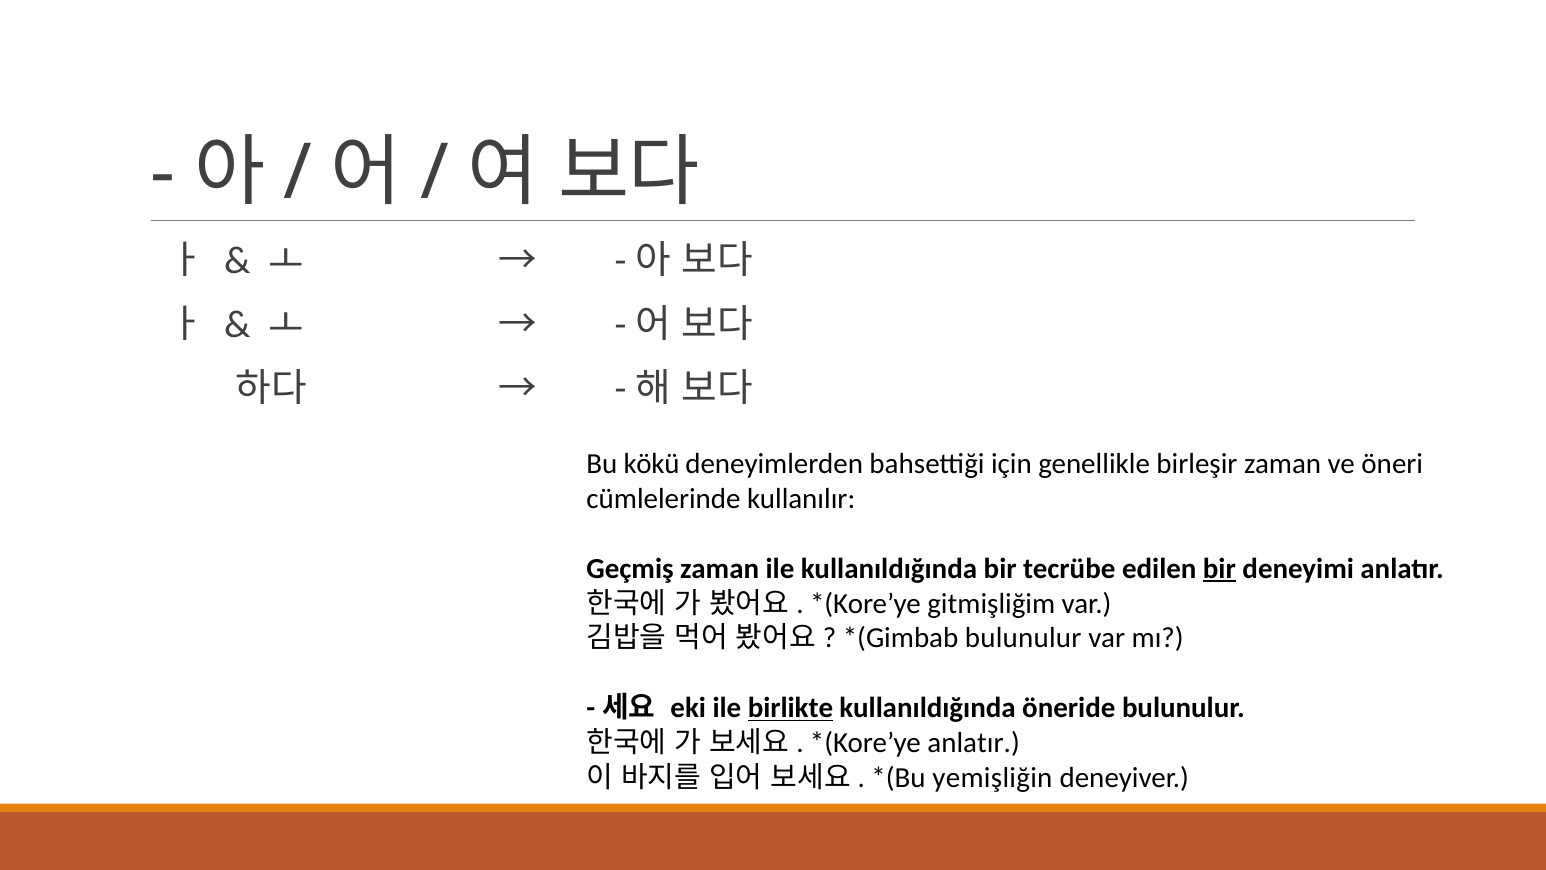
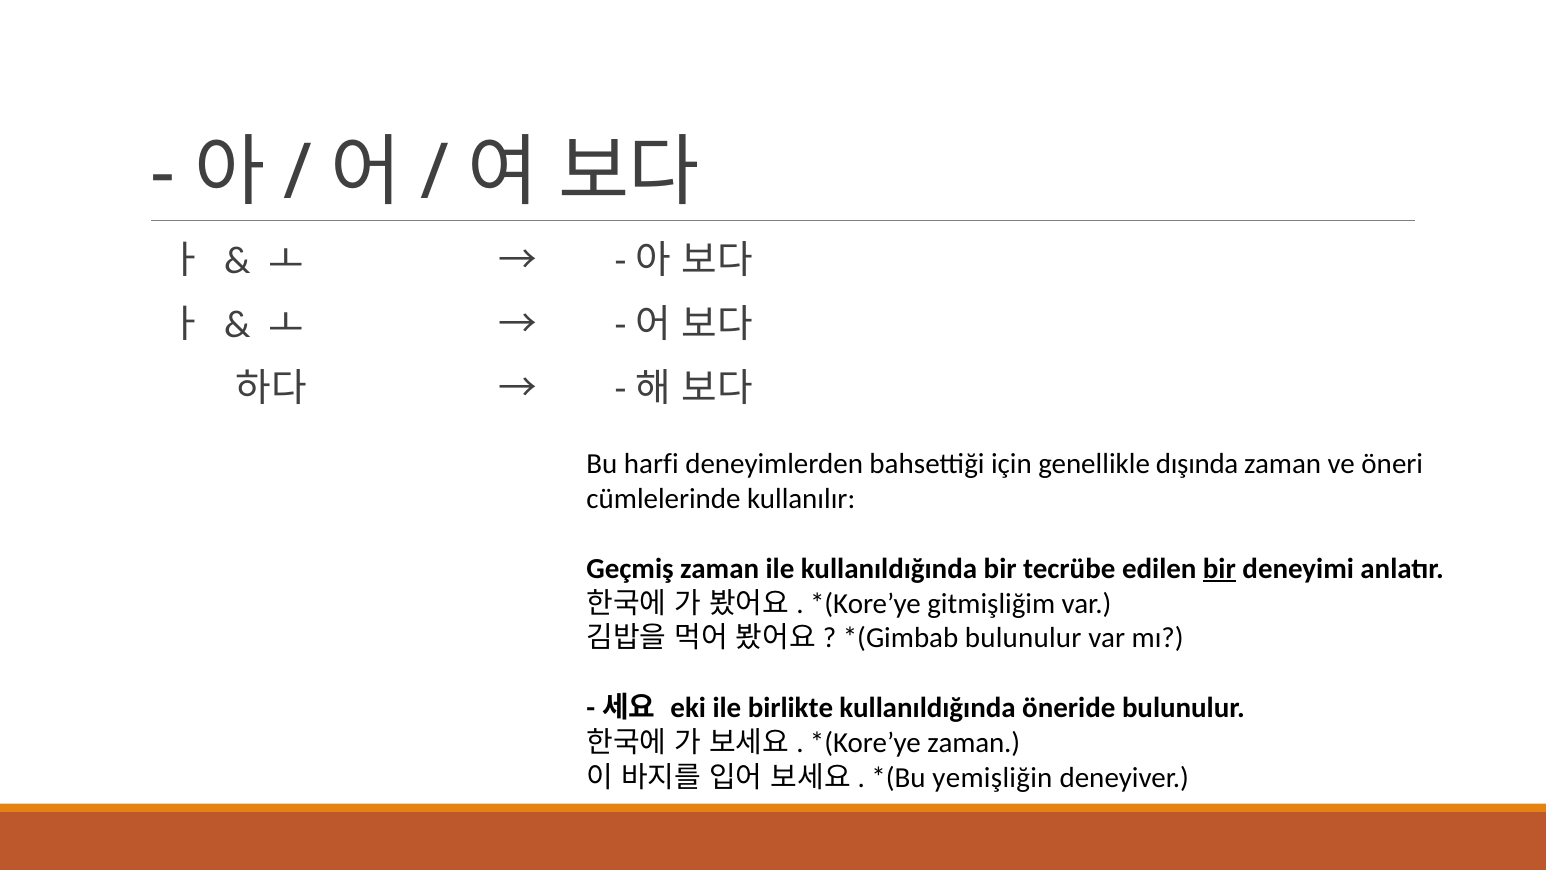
kökü: kökü -> harfi (651, 464)
birleşir: birleşir -> dışında (1197, 464)
birlikte underline: present -> none (790, 708)
anlatır: anlatır -> zaman (974, 742)
